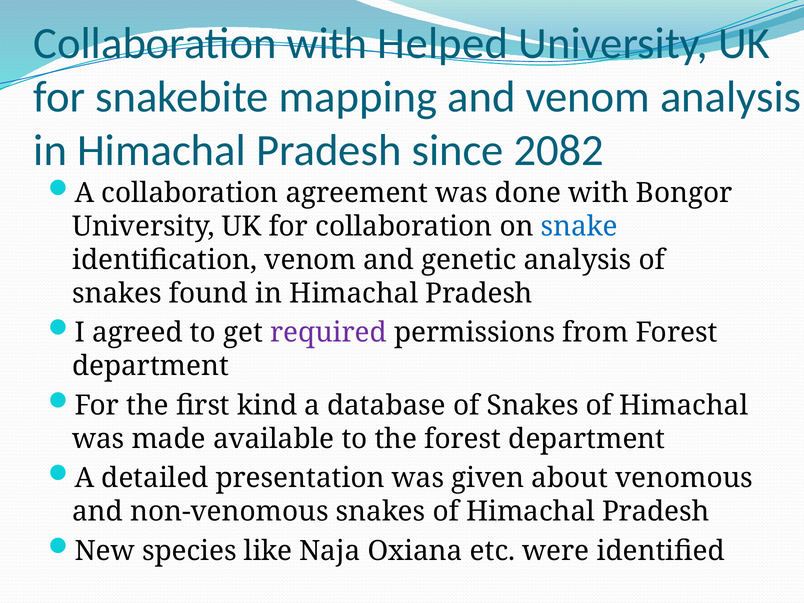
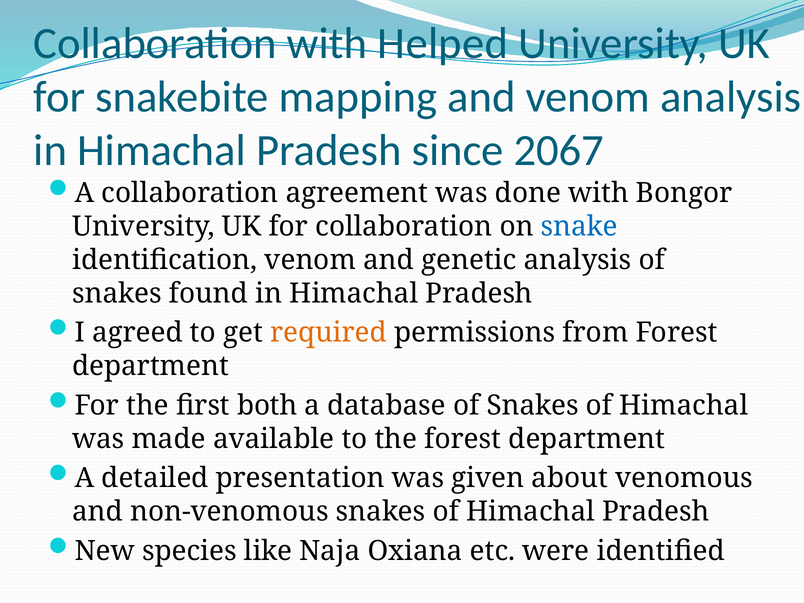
2082: 2082 -> 2067 (559, 150)
required colour: purple -> orange (329, 333)
kind: kind -> both (267, 405)
